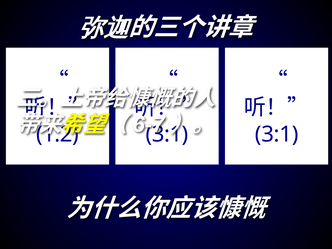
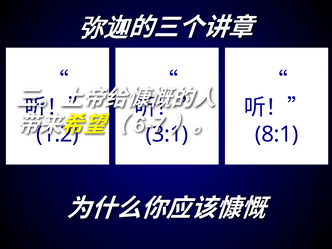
3:1: 3:1 -> 8:1 (277, 134)
